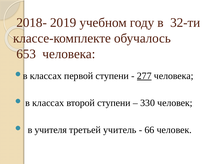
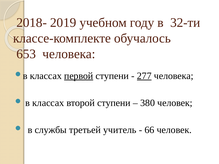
первой underline: none -> present (79, 76)
330: 330 -> 380 (148, 103)
учителя: учителя -> службы (51, 130)
